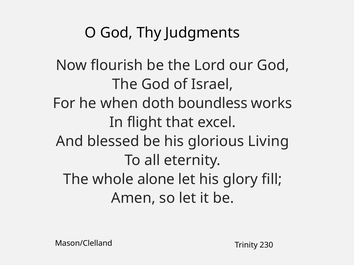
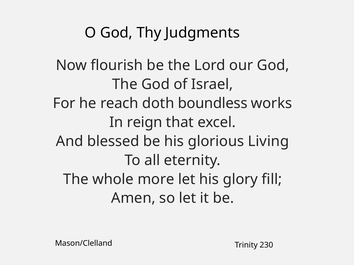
when: when -> reach (119, 104)
flight: flight -> reign (145, 123)
alone: alone -> more (156, 180)
